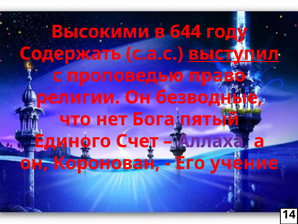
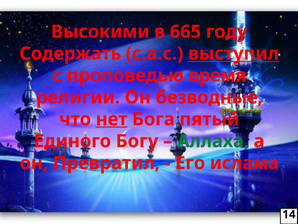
644: 644 -> 665 (185, 32)
право: право -> время (217, 75)
нет underline: none -> present (112, 119)
Счет: Счет -> Богу (137, 141)
Аллаха colour: purple -> green (213, 141)
Коронован: Коронован -> Превратил (106, 163)
учение: учение -> ислама (244, 163)
